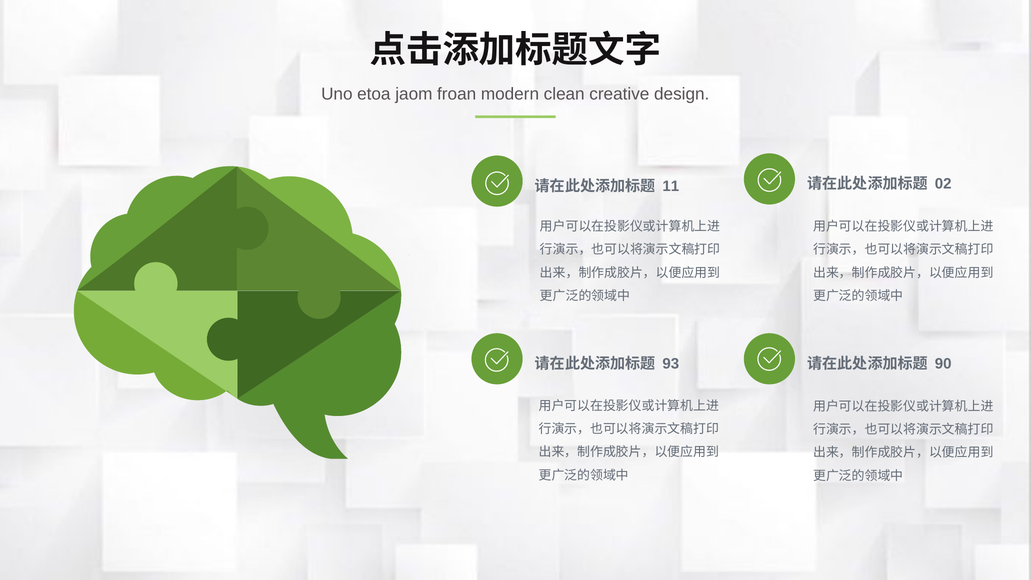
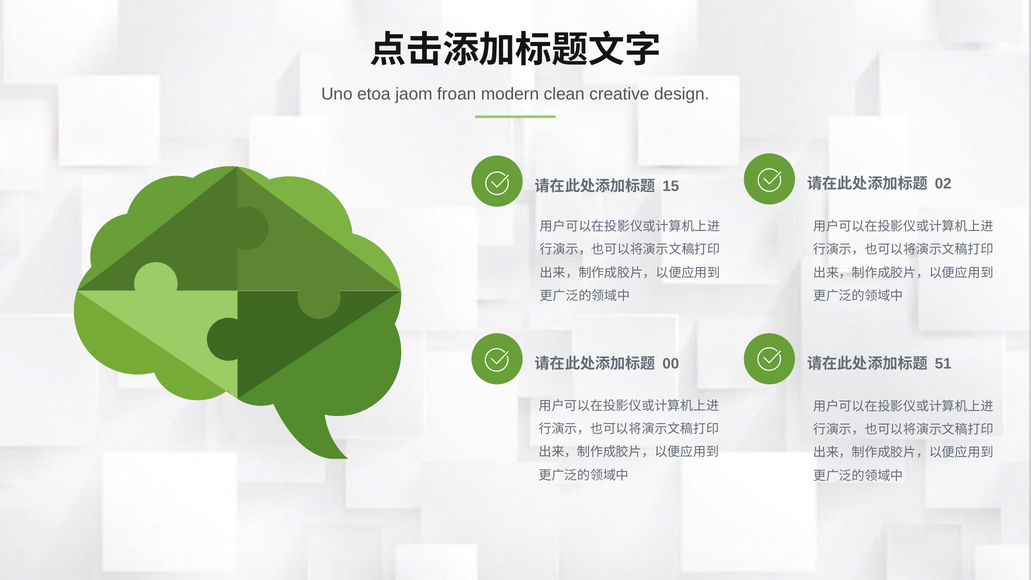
11: 11 -> 15 (671, 186)
93: 93 -> 00 (671, 364)
90: 90 -> 51 (943, 364)
